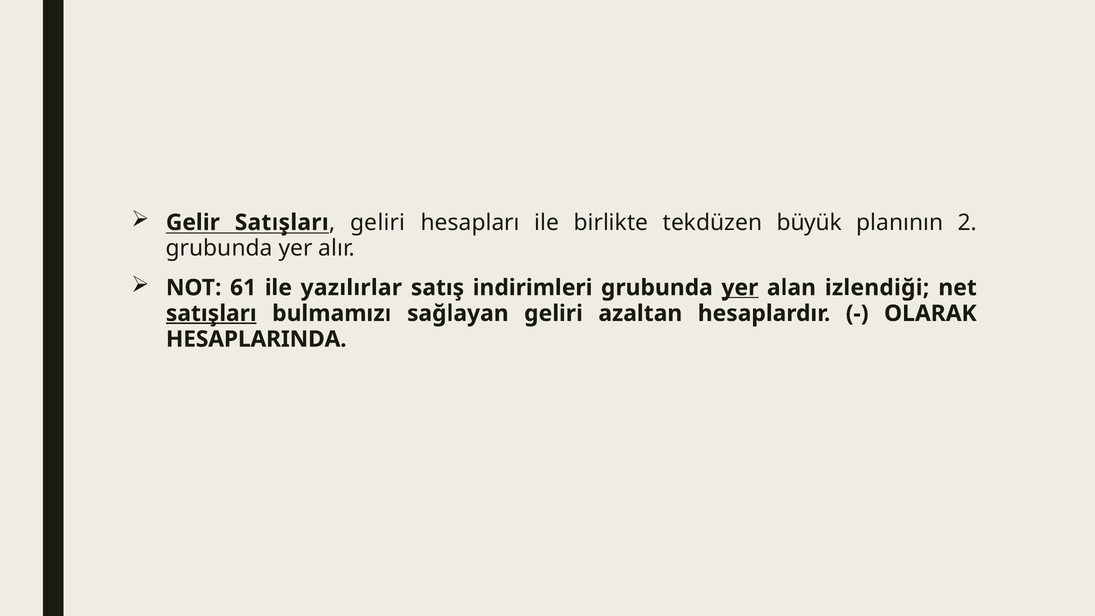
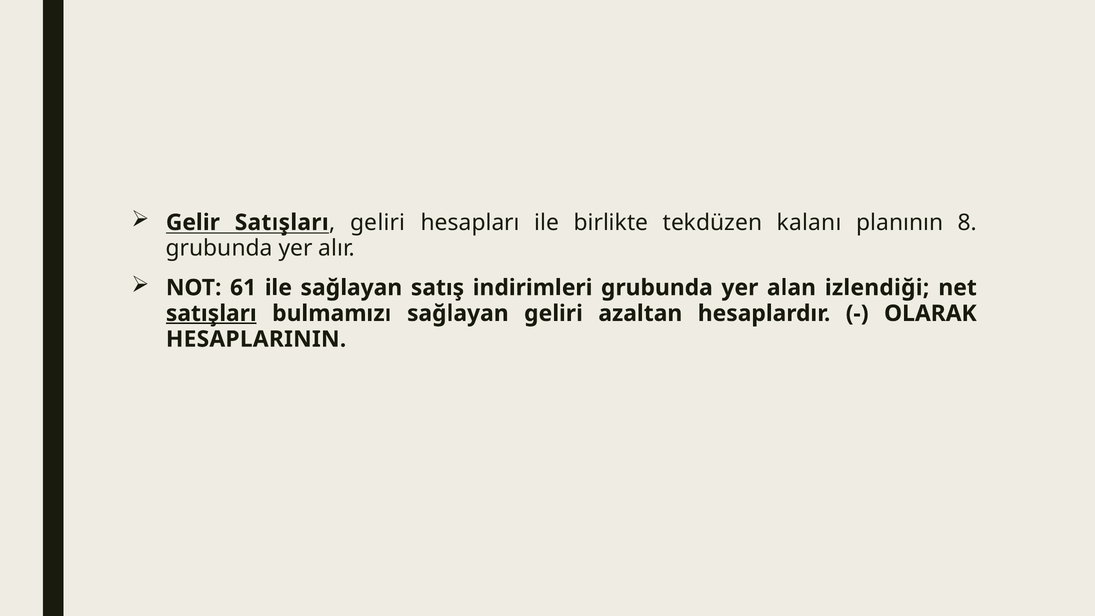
büyük: büyük -> kalanı (809, 222)
2: 2 -> 8 (967, 222)
ile yazılırlar: yazılırlar -> sağlayan (351, 288)
yer underline: present -> none (740, 288)
HESAPLARINDA: HESAPLARINDA -> HESAPLARININ (256, 339)
